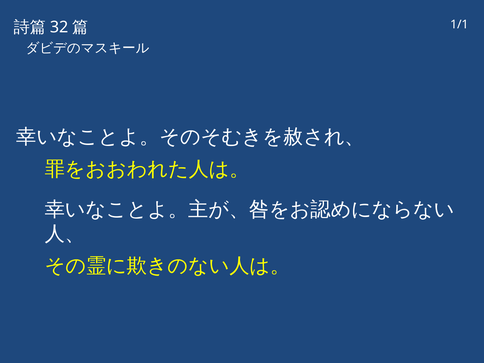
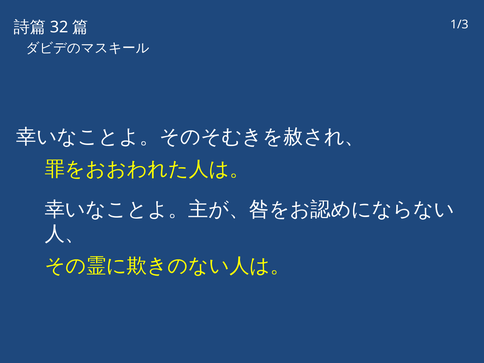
1/1: 1/1 -> 1/3 (459, 24)
